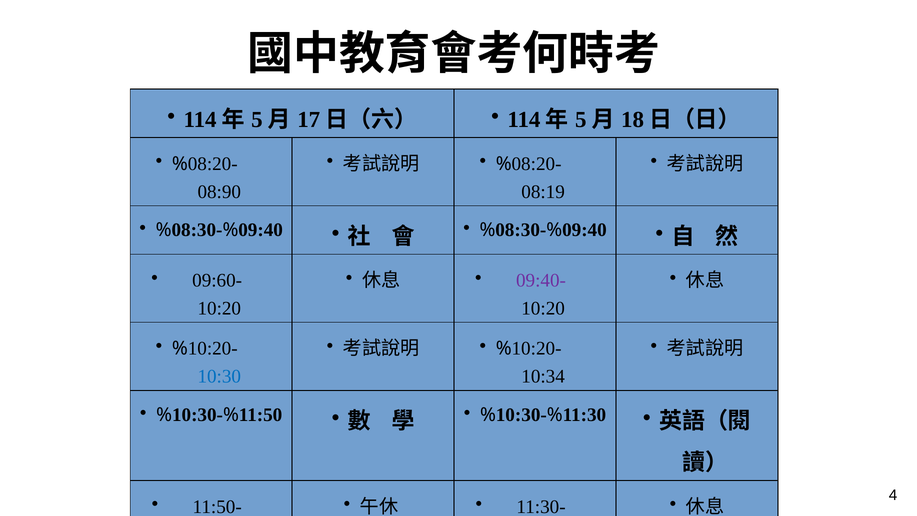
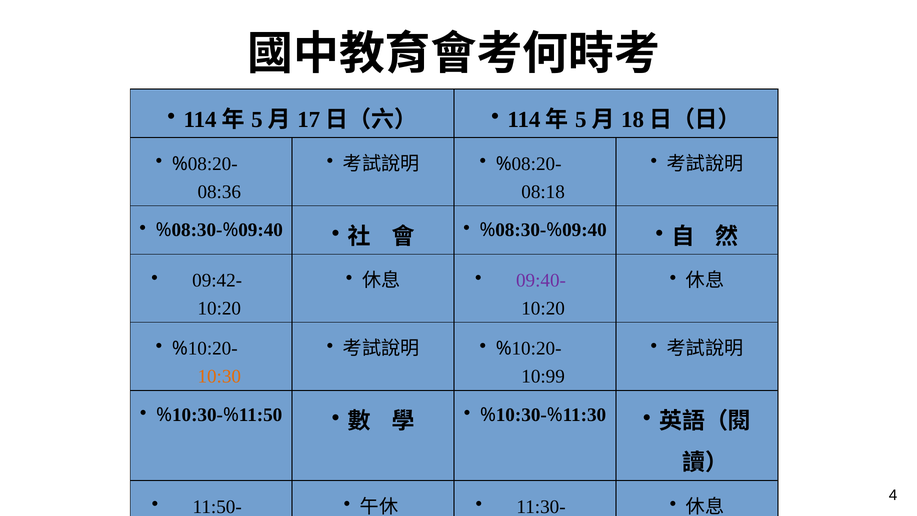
08:90: 08:90 -> 08:36 (219, 192)
08:19: 08:19 -> 08:18 (543, 192)
09:60-: 09:60- -> 09:42- (217, 280)
10:30 colour: blue -> orange (219, 376)
10:34: 10:34 -> 10:99 (543, 376)
